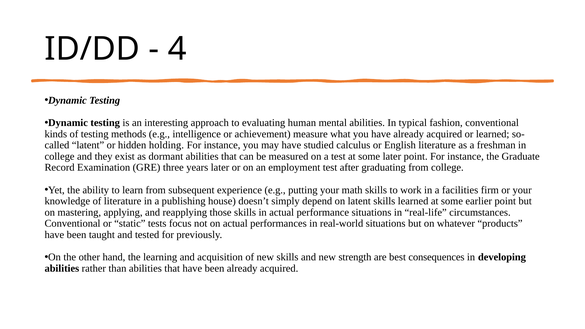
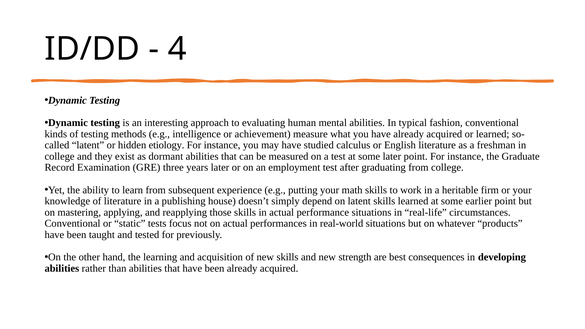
holding: holding -> etiology (167, 145)
facilities: facilities -> heritable (460, 190)
